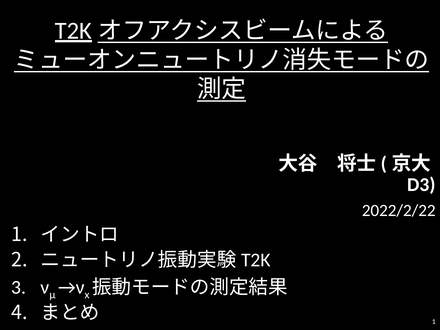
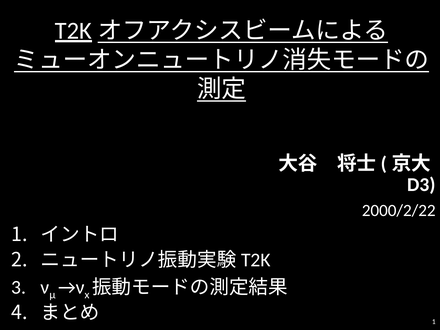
2022/2/22: 2022/2/22 -> 2000/2/22 (399, 211)
